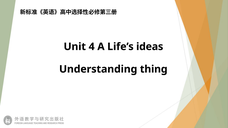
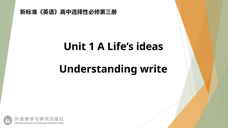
4: 4 -> 1 (92, 47)
thing: thing -> write (154, 69)
